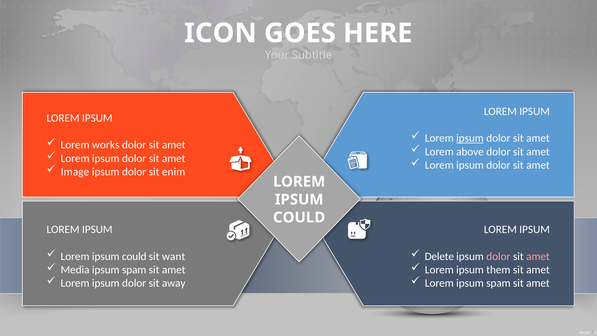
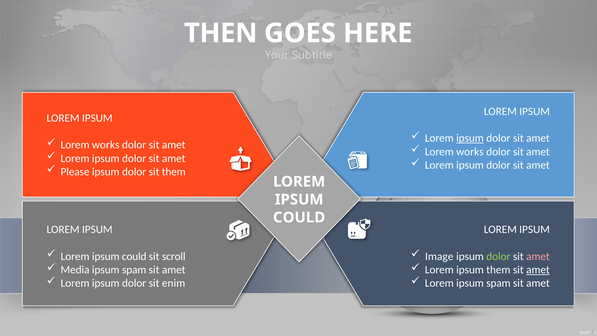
ICON: ICON -> THEN (221, 33)
above: above -> works (470, 152)
Image: Image -> Please (75, 172)
sit enim: enim -> them (174, 172)
want: want -> scroll (174, 256)
Delete: Delete -> Image (439, 256)
dolor colour: pink -> light green (498, 256)
amet underline: none -> present (538, 270)
away: away -> enim (174, 283)
